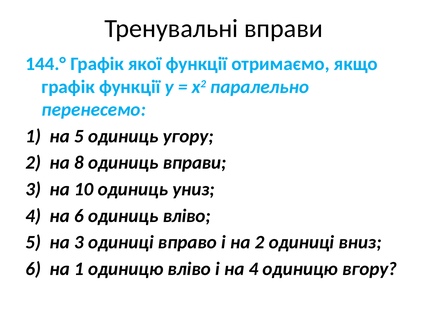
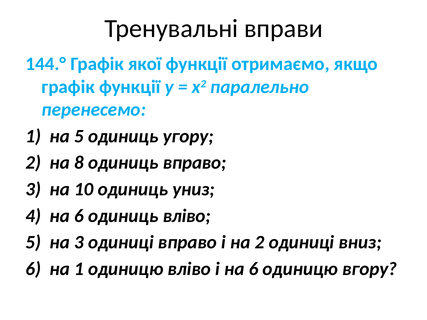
одиниць вправи: вправи -> вправо (195, 163)
і на 4: 4 -> 6 (254, 269)
